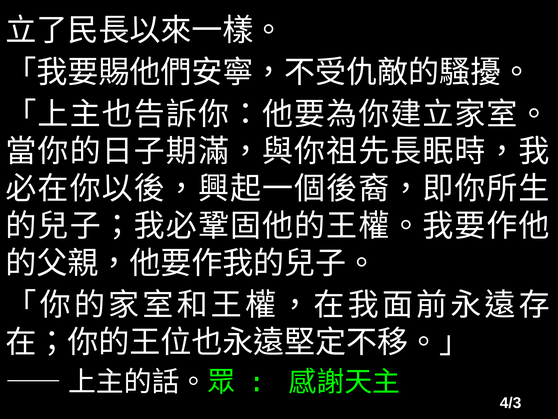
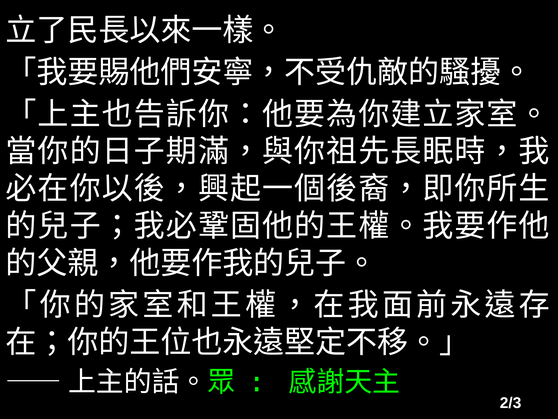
4/3: 4/3 -> 2/3 (511, 403)
